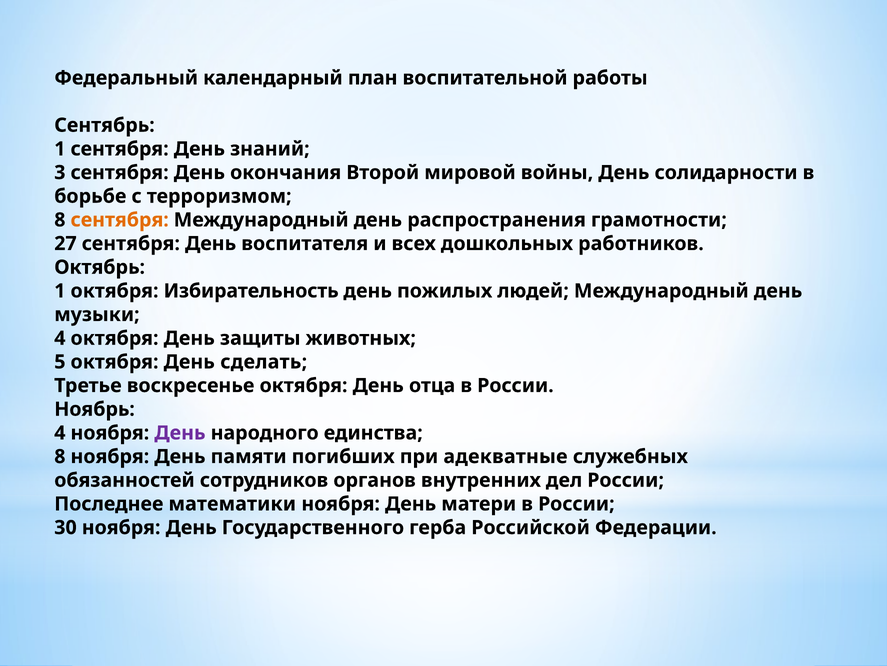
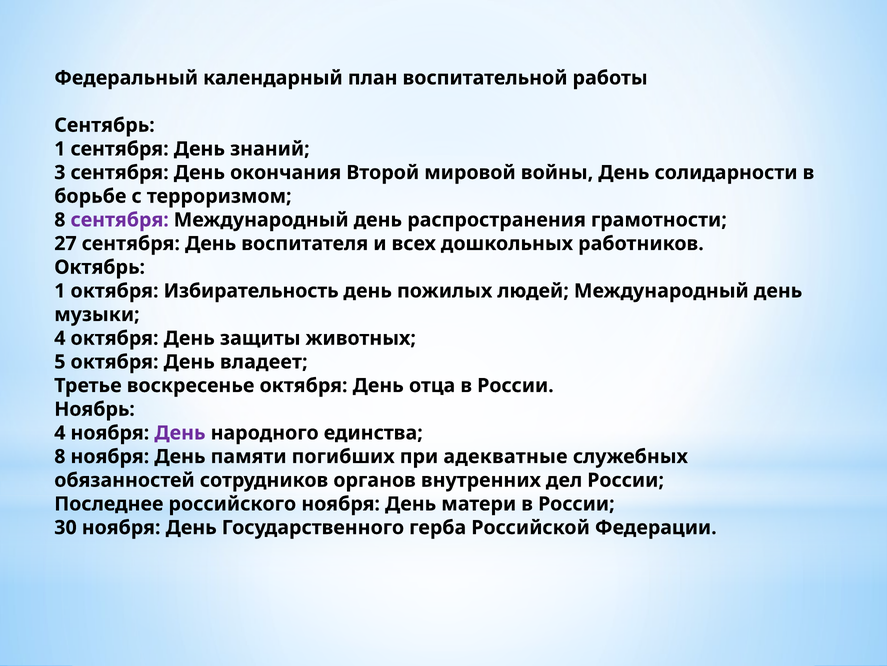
сентября colour: orange -> purple (120, 220)
сделать: сделать -> владеет (264, 362)
математики: математики -> российского (232, 503)
